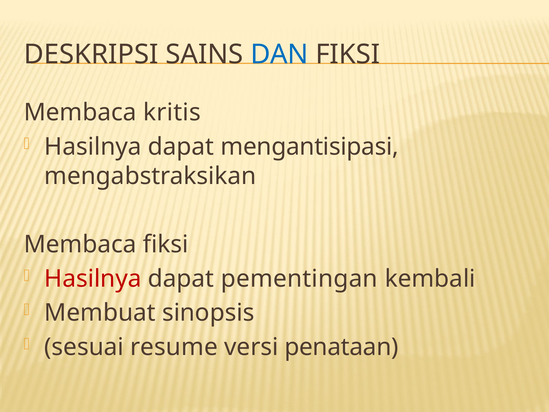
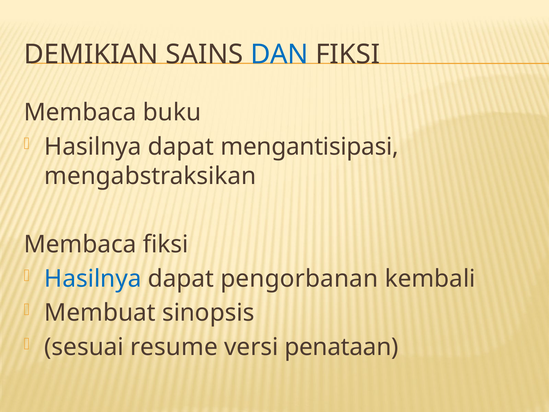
DESKRIPSI: DESKRIPSI -> DEMIKIAN (91, 55)
kritis: kritis -> buku (172, 112)
Hasilnya colour: red -> blue (93, 278)
pementingan: pementingan -> pengorbanan (299, 278)
